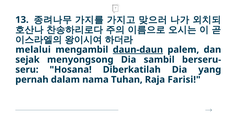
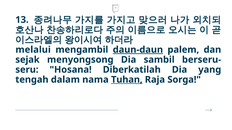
pernah: pernah -> tengah (32, 80)
Tuhan underline: none -> present (127, 80)
Farisi: Farisi -> Sorga (184, 80)
